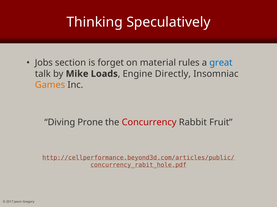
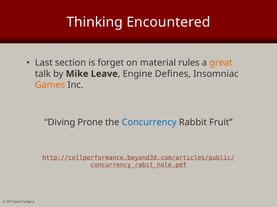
Speculatively: Speculatively -> Encountered (168, 22)
Jobs: Jobs -> Last (44, 63)
great colour: blue -> orange (221, 63)
Loads: Loads -> Leave (104, 74)
Directly: Directly -> Defines (173, 74)
Concurrency colour: red -> blue (149, 123)
